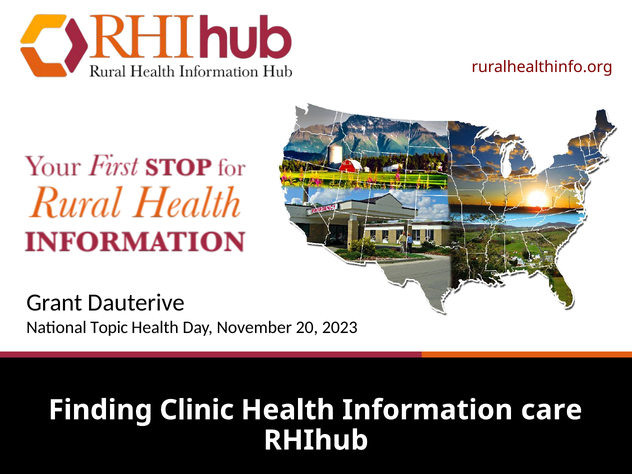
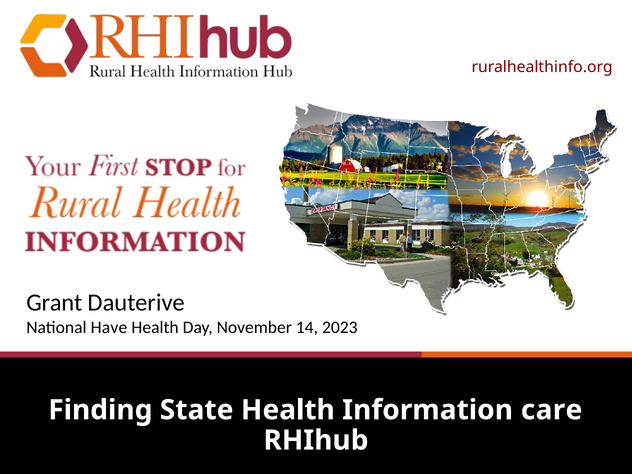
Topic: Topic -> Have (109, 328)
20: 20 -> 14 (307, 328)
Clinic: Clinic -> State (197, 410)
